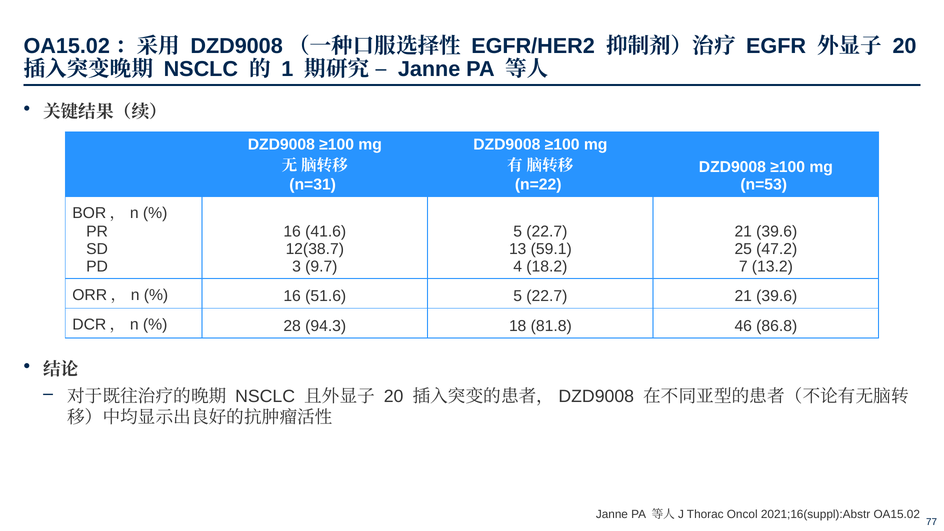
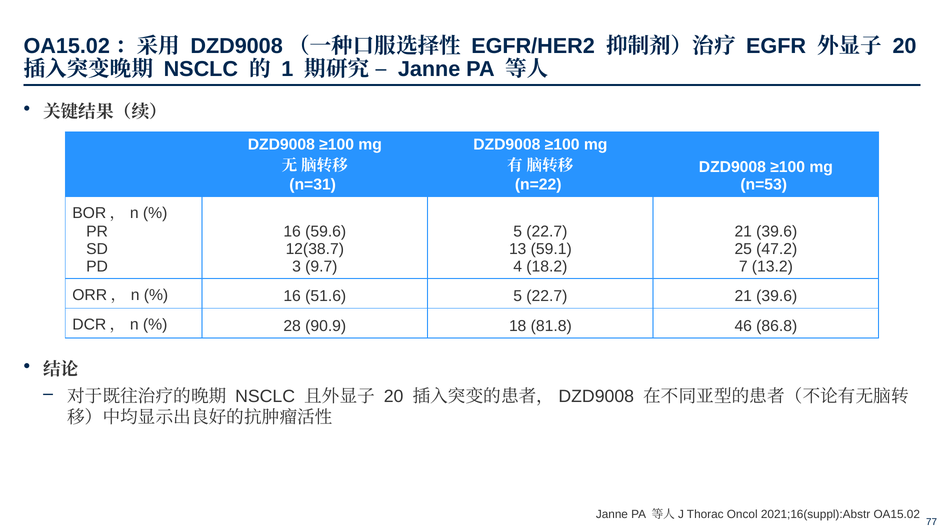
41.6: 41.6 -> 59.6 (326, 232)
94.3: 94.3 -> 90.9 (326, 326)
